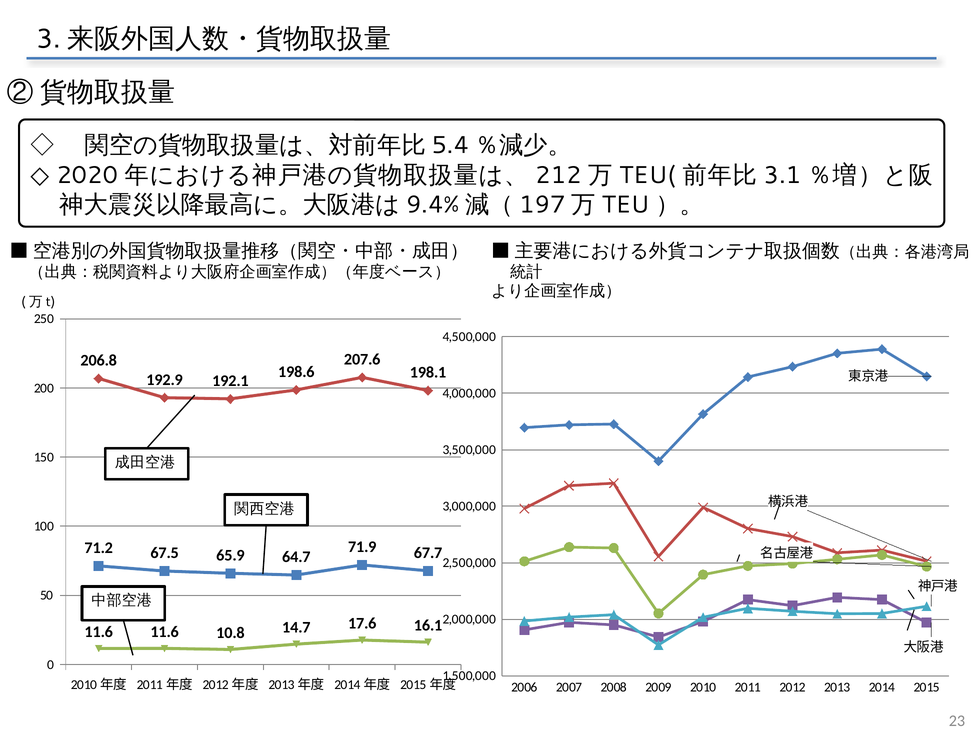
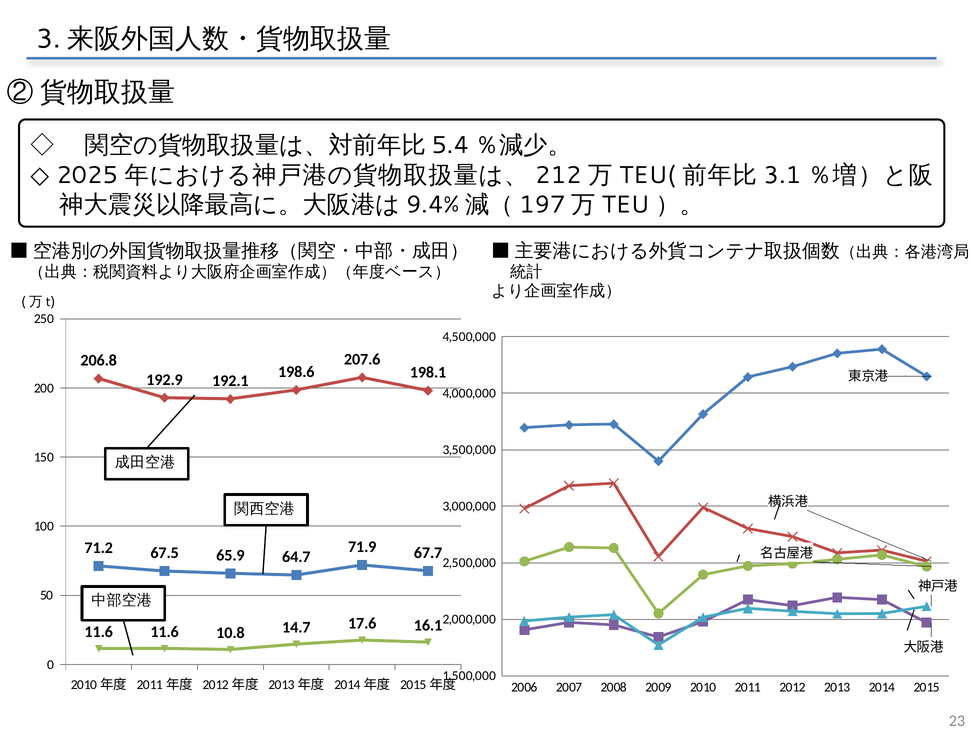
2020: 2020 -> 2025 (87, 175)
